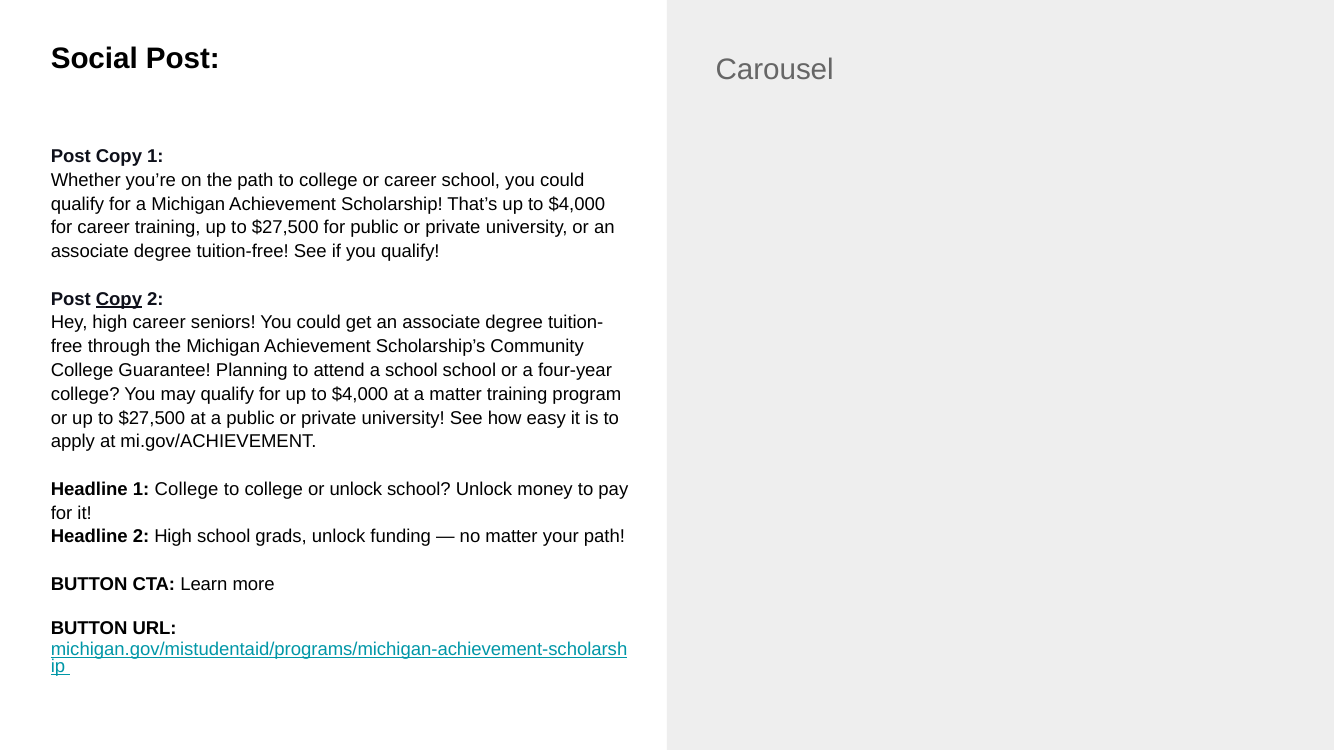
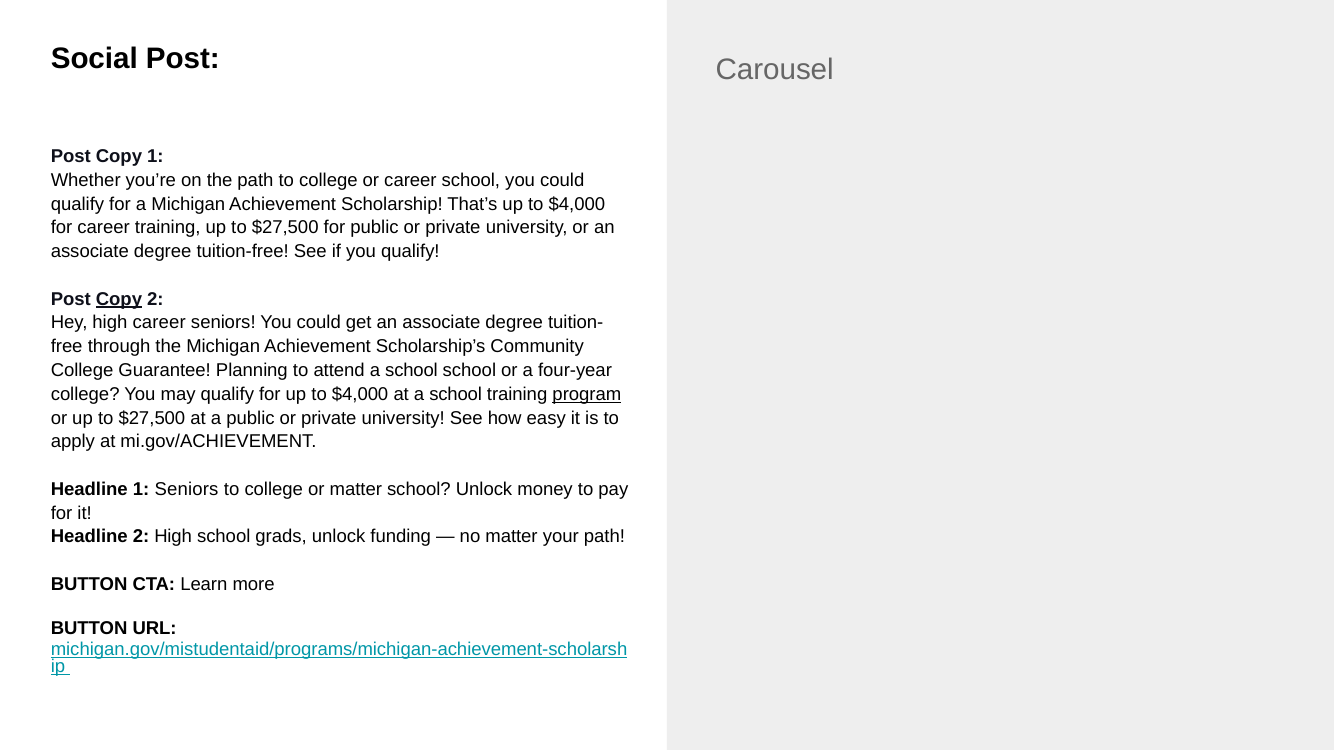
at a matter: matter -> school (456, 394)
program underline: none -> present (587, 394)
1 College: College -> Seniors (187, 490)
or unlock: unlock -> matter (356, 490)
